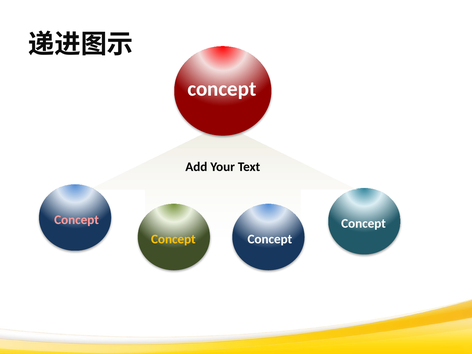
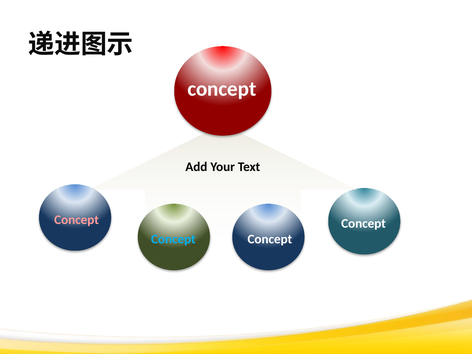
Concept colour: yellow -> light blue (173, 239)
